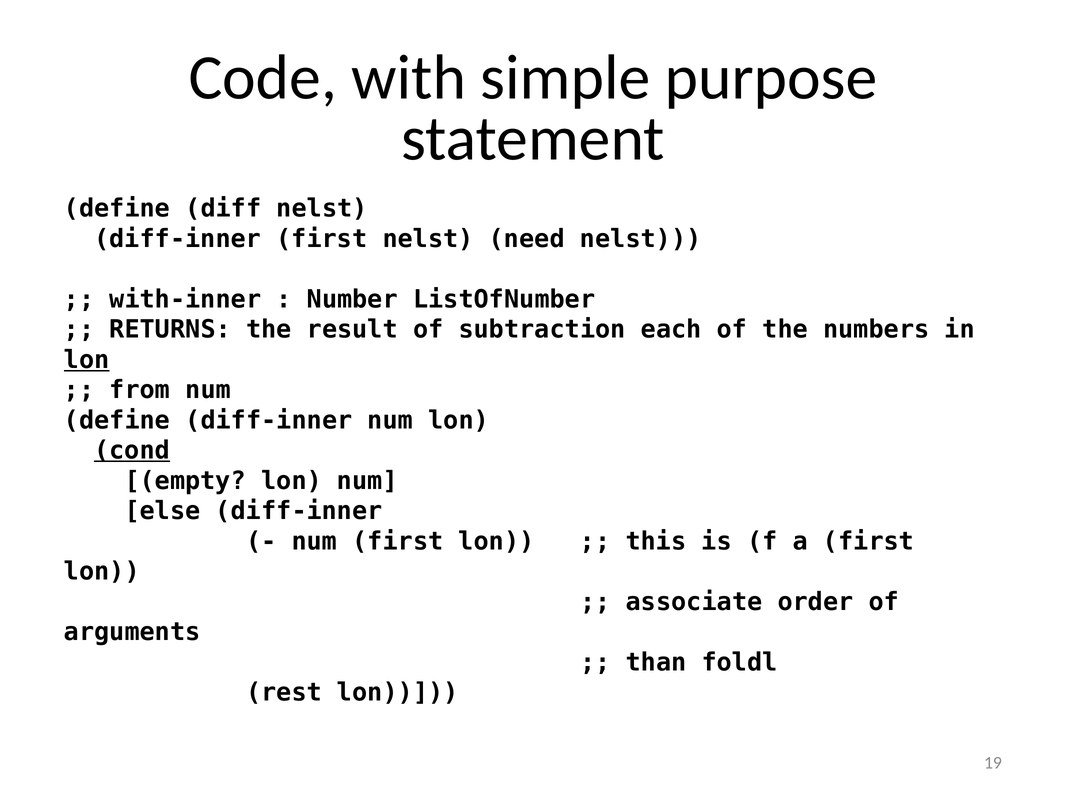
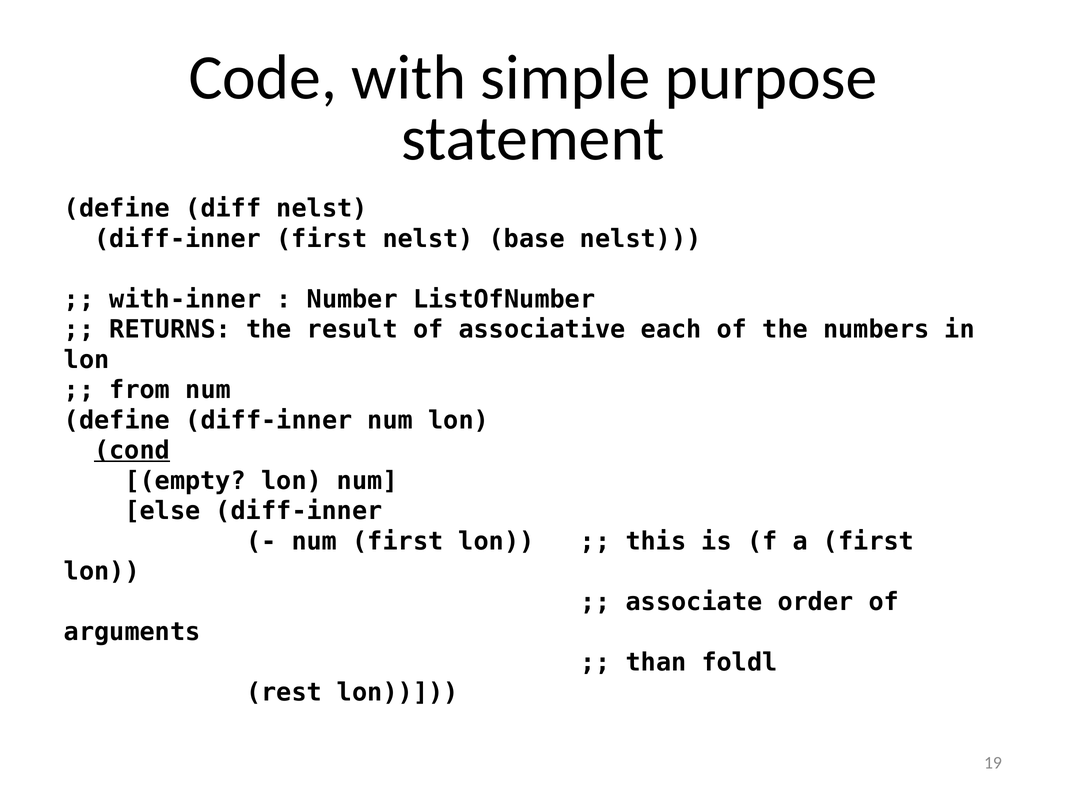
need: need -> base (527, 239)
subtraction: subtraction -> associative (542, 330)
lon underline: present -> none (87, 360)
